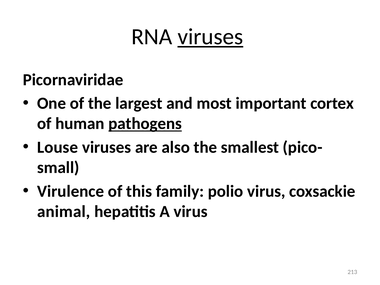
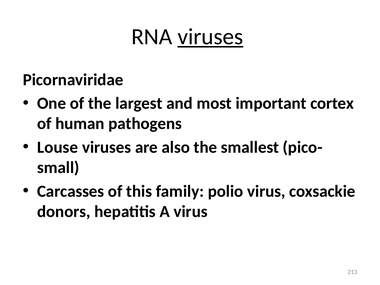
pathogens underline: present -> none (145, 124)
Virulence: Virulence -> Carcasses (71, 191)
animal: animal -> donors (64, 211)
